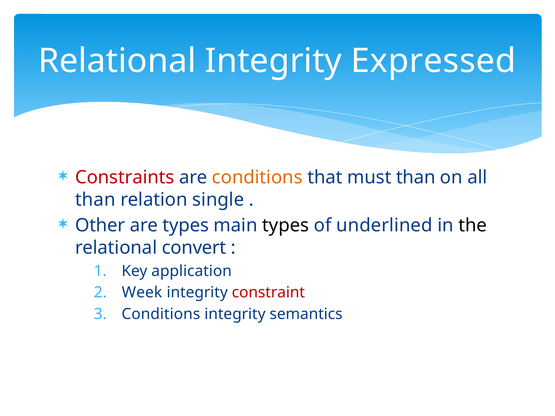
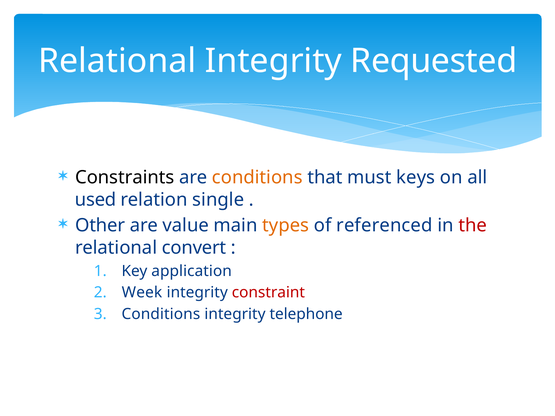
Expressed: Expressed -> Requested (434, 61)
Constraints colour: red -> black (125, 178)
must than: than -> keys (416, 178)
than: than -> used (96, 200)
are types: types -> value (186, 226)
types colour: black -> orange (286, 226)
underlined: underlined -> referenced (384, 226)
the colour: black -> red (473, 226)
semantics: semantics -> telephone (306, 314)
